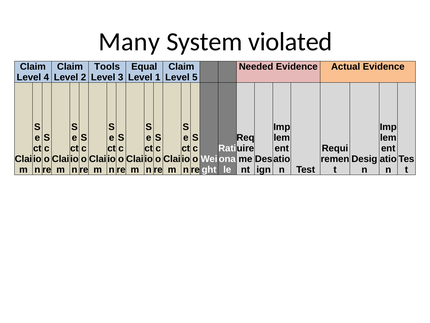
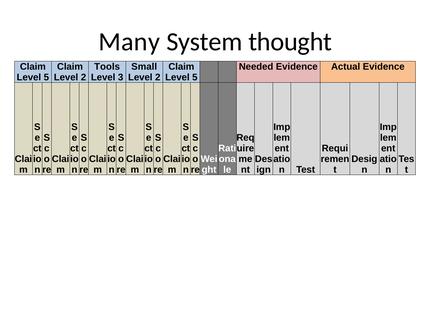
violated: violated -> thought (290, 42)
Equal: Equal -> Small (144, 66)
4: 4 -> 5 (46, 77)
1: 1 -> 2 (158, 77)
